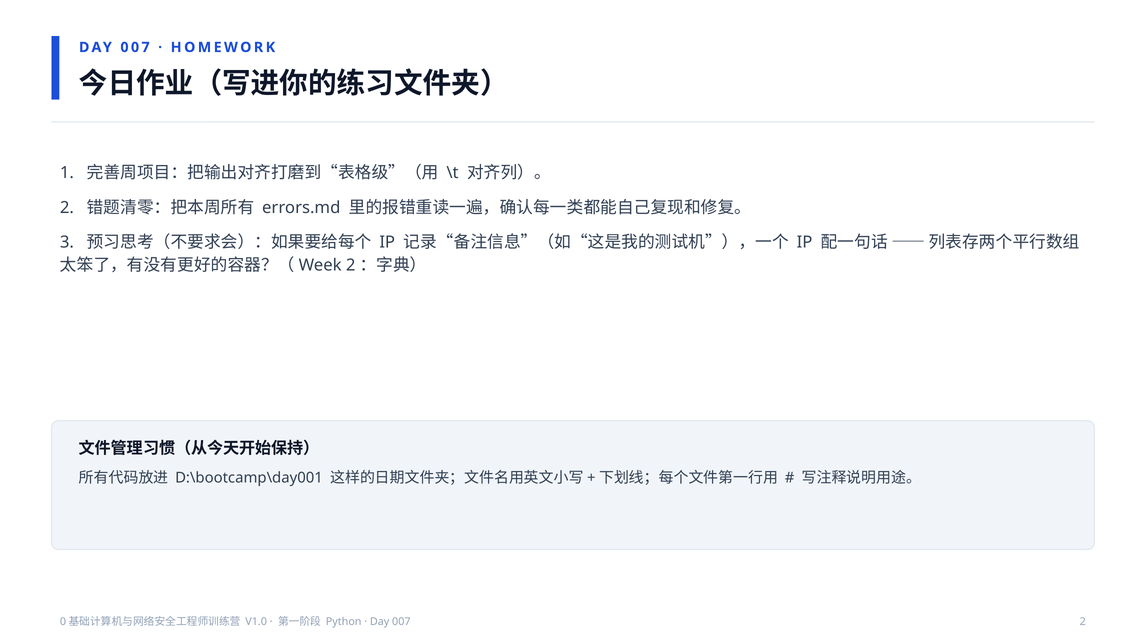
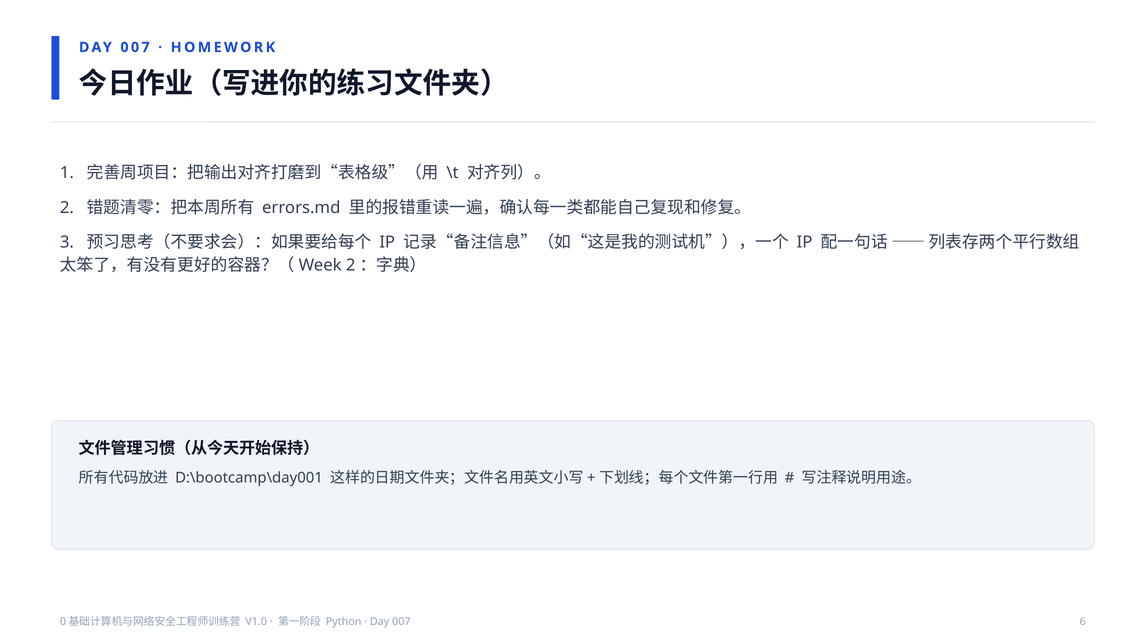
007 2: 2 -> 6 (1083, 622)
